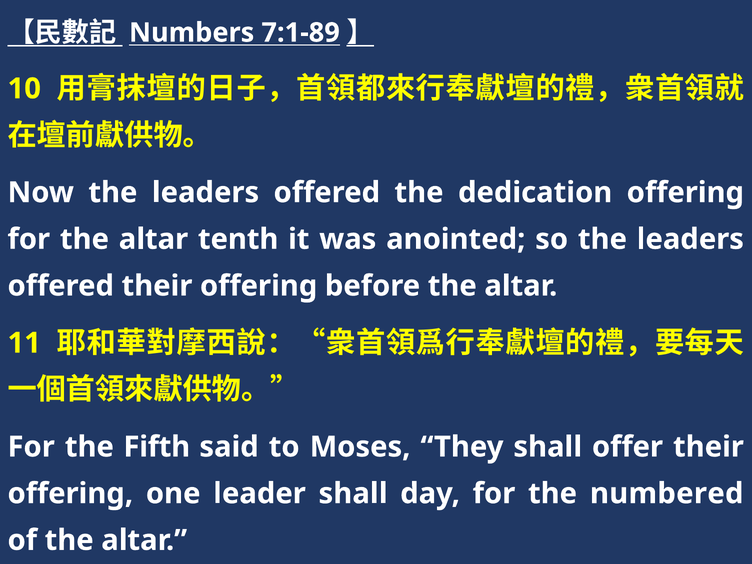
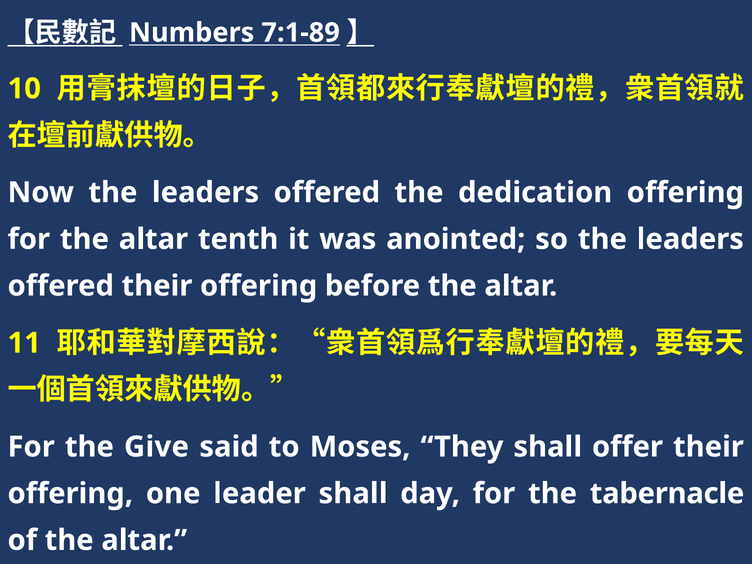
Fifth: Fifth -> Give (156, 447)
numbered: numbered -> tabernacle (667, 494)
